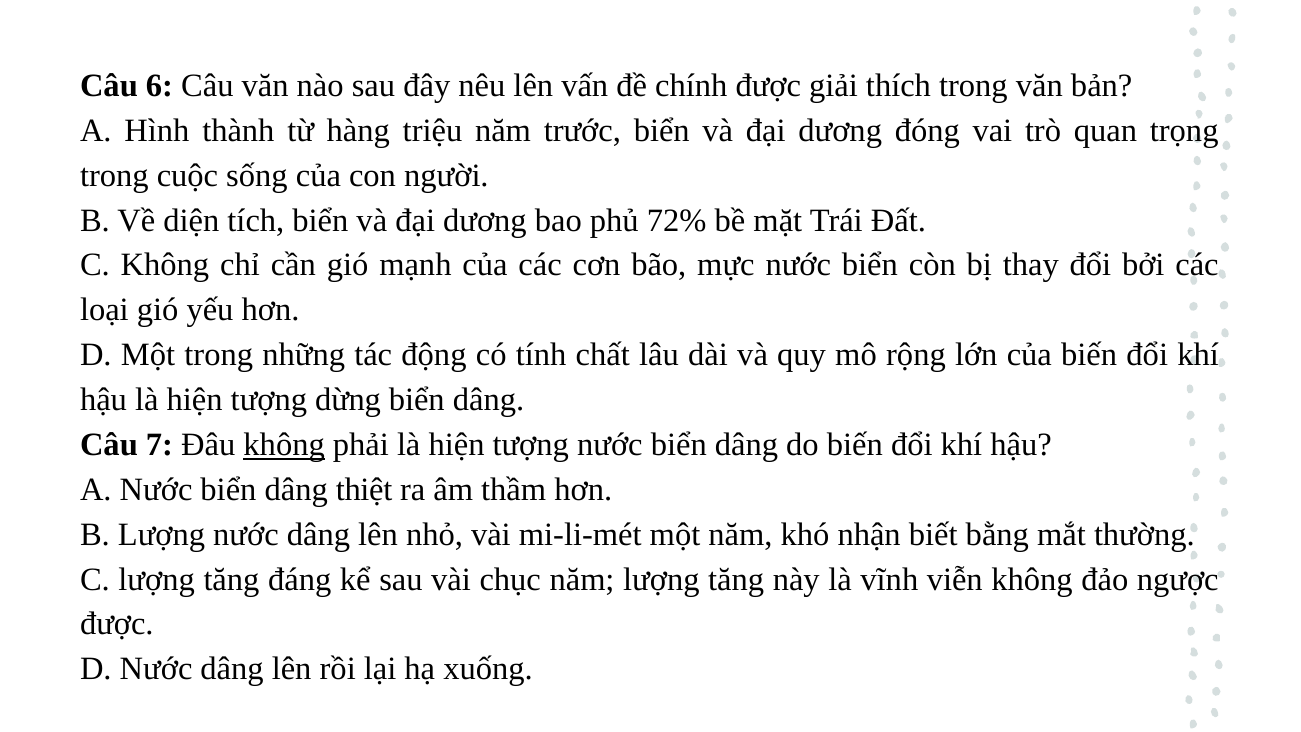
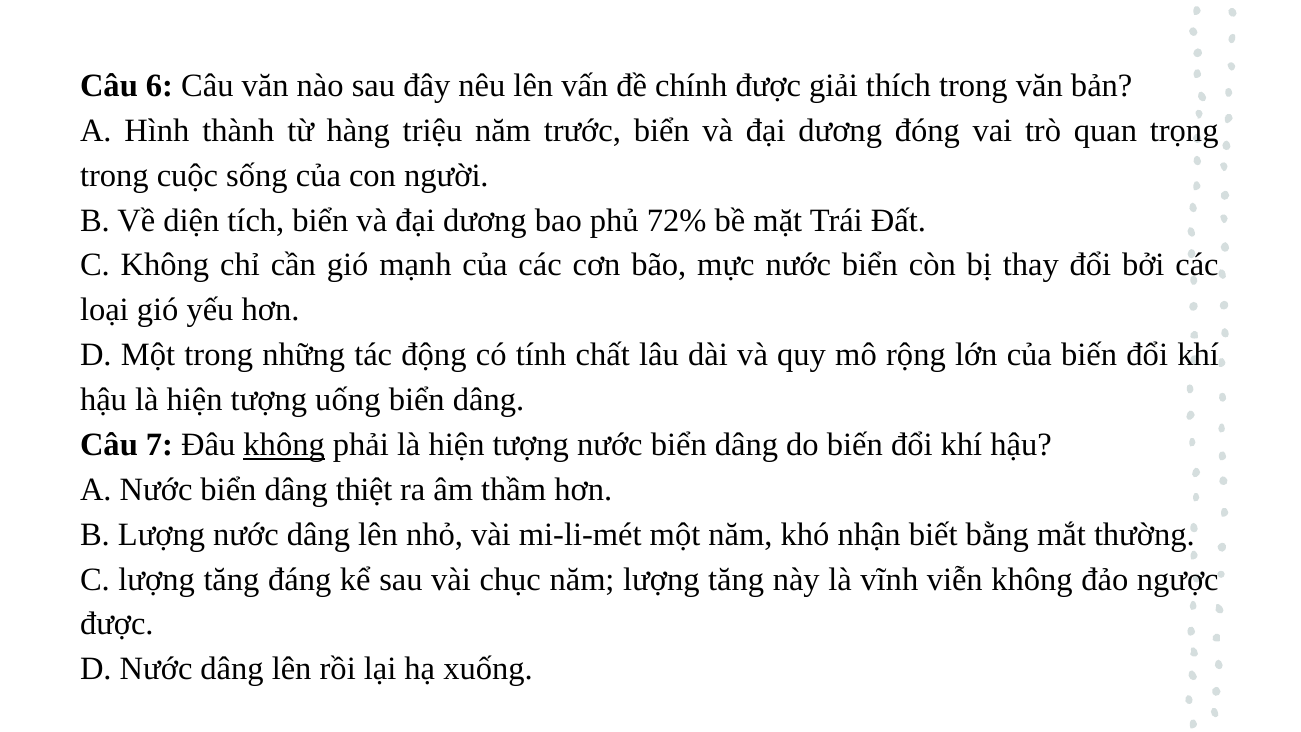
dừng: dừng -> uống (348, 400)
